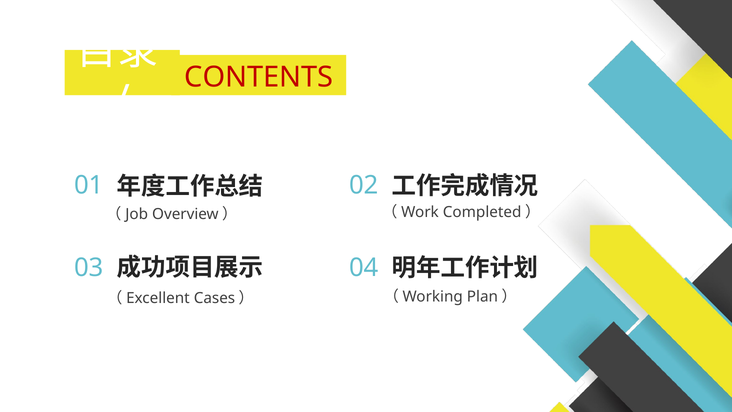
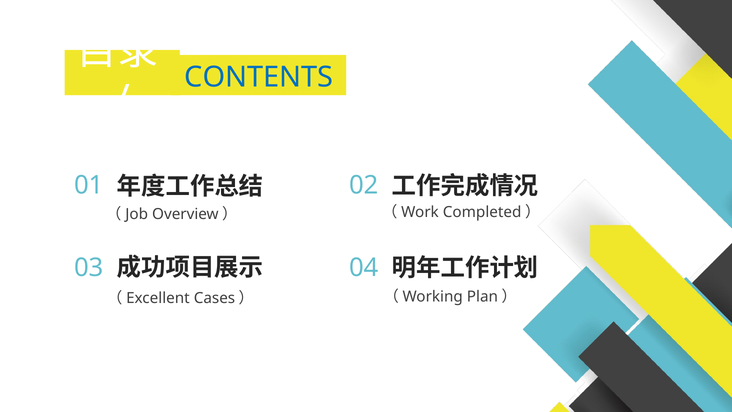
CONTENTS colour: red -> blue (259, 77)
